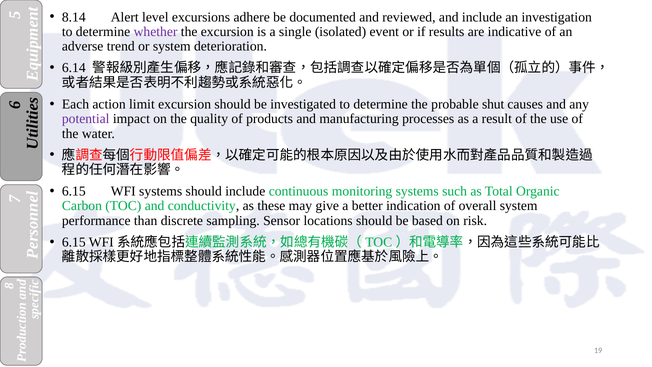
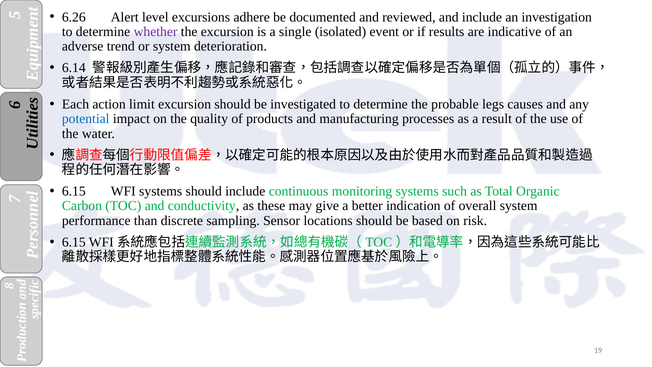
8.14: 8.14 -> 6.26 (74, 17)
shut: shut -> legs (493, 104)
potential colour: purple -> blue (86, 119)
